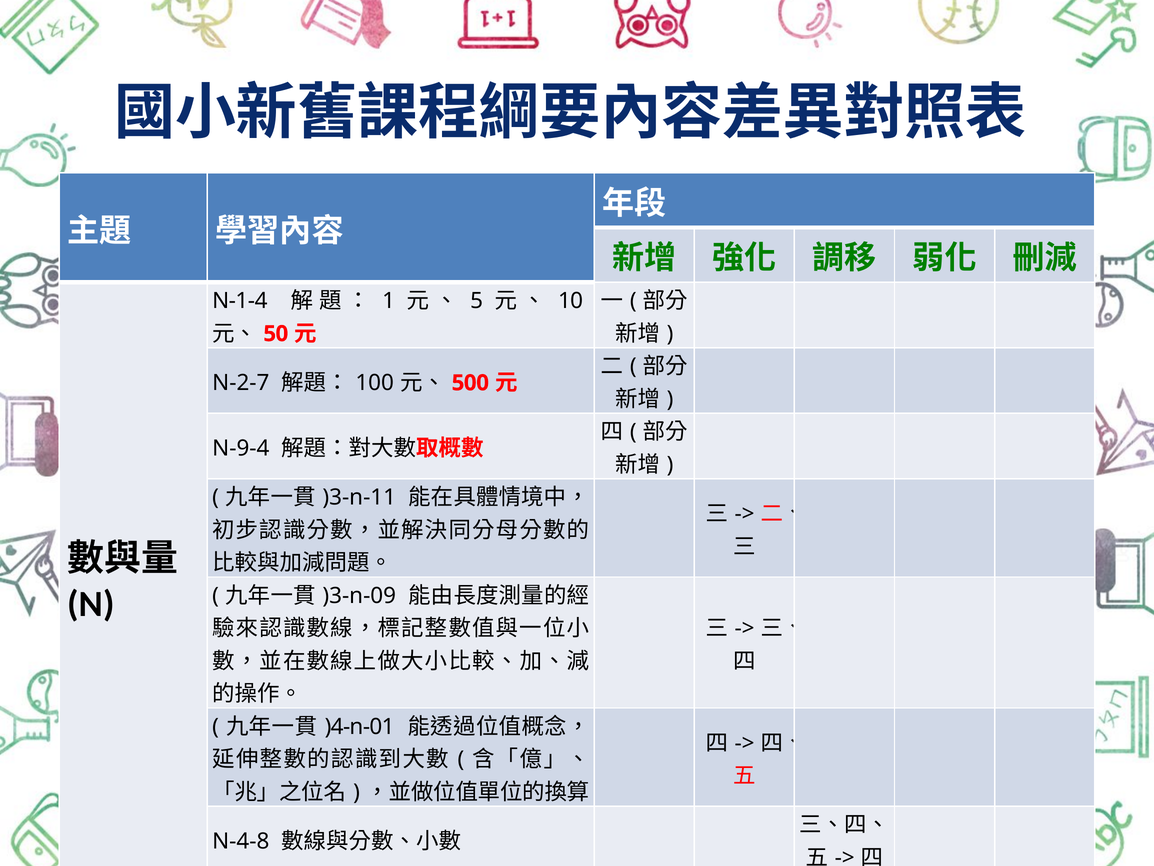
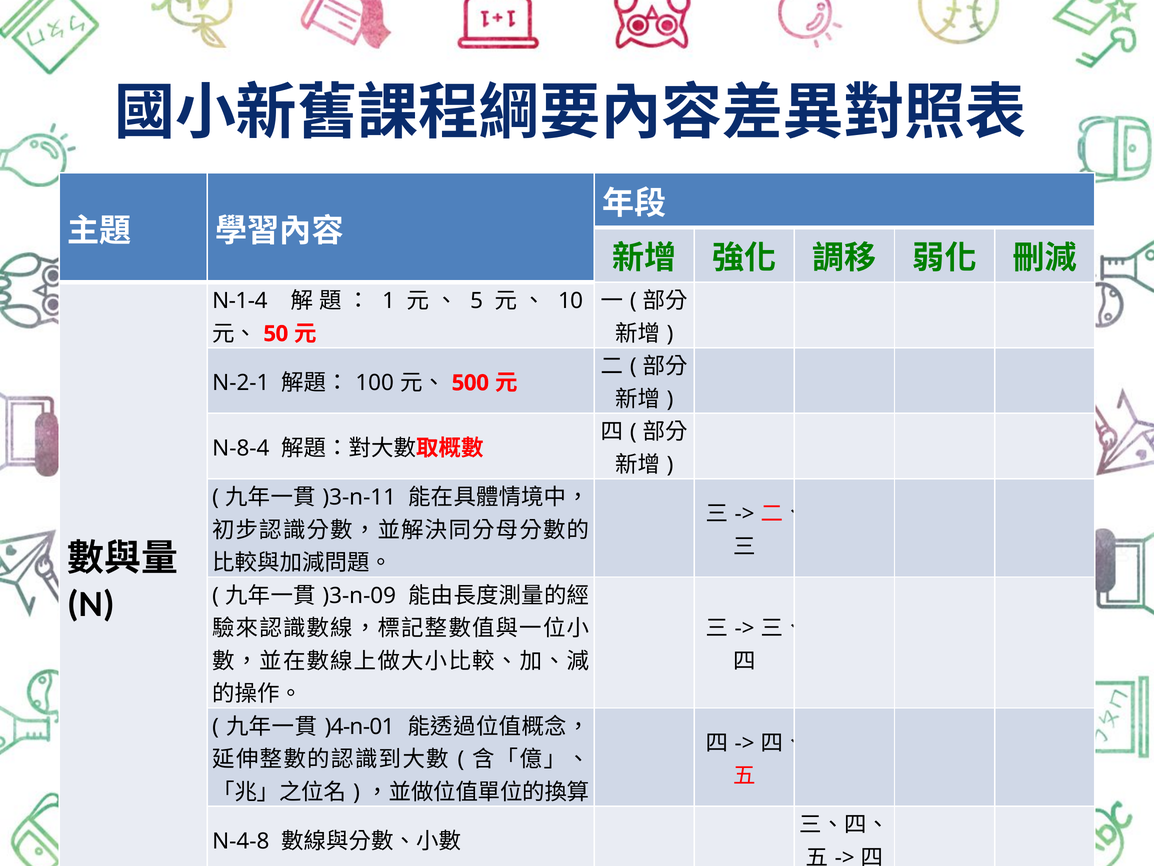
N-2-7: N-2-7 -> N-2-1 (241, 383)
N-9-4: N-9-4 -> N-8-4 (241, 448)
